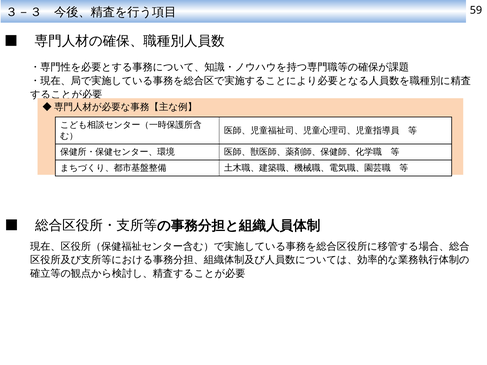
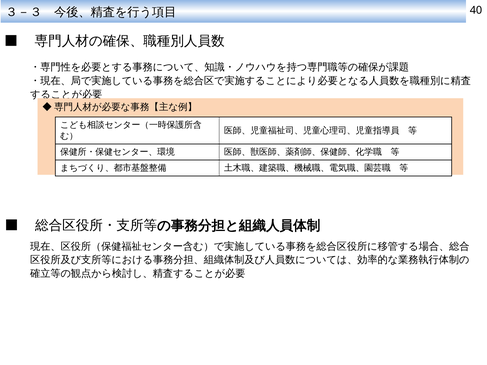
59: 59 -> 40 (476, 10)
